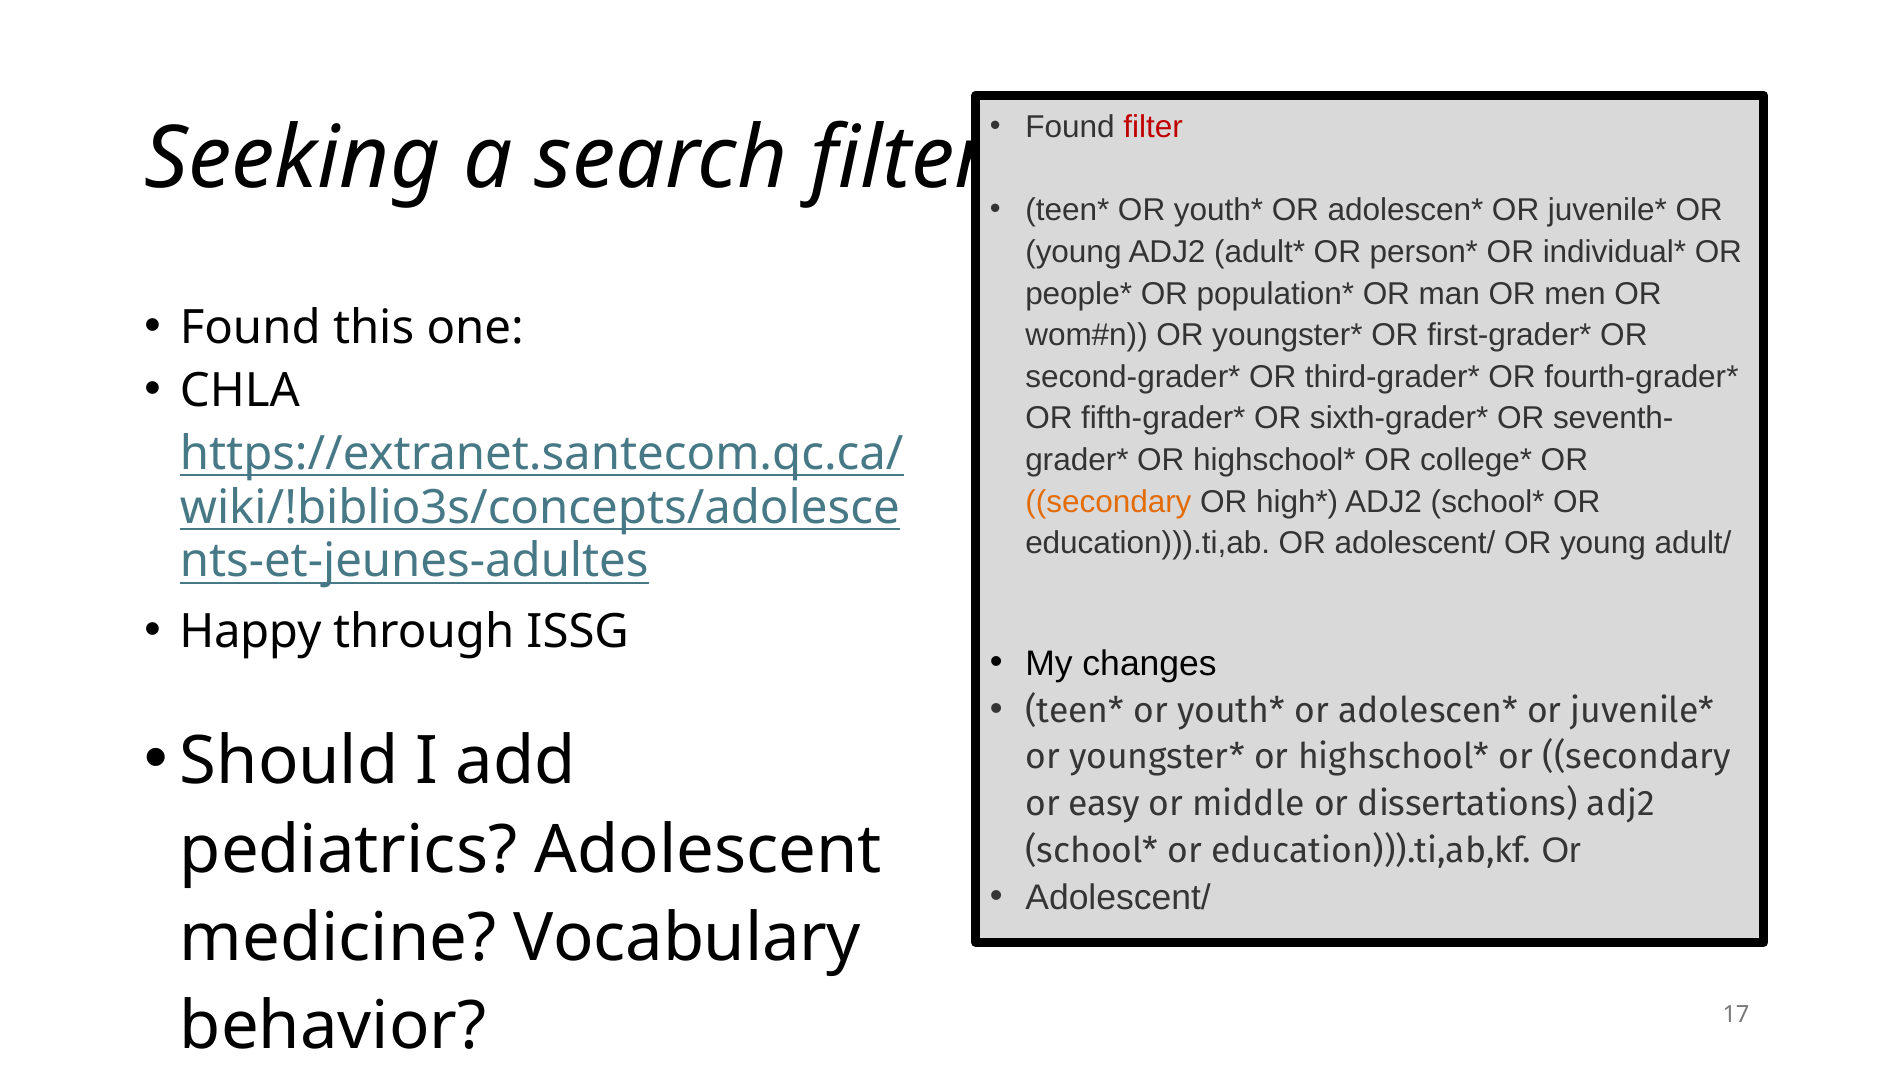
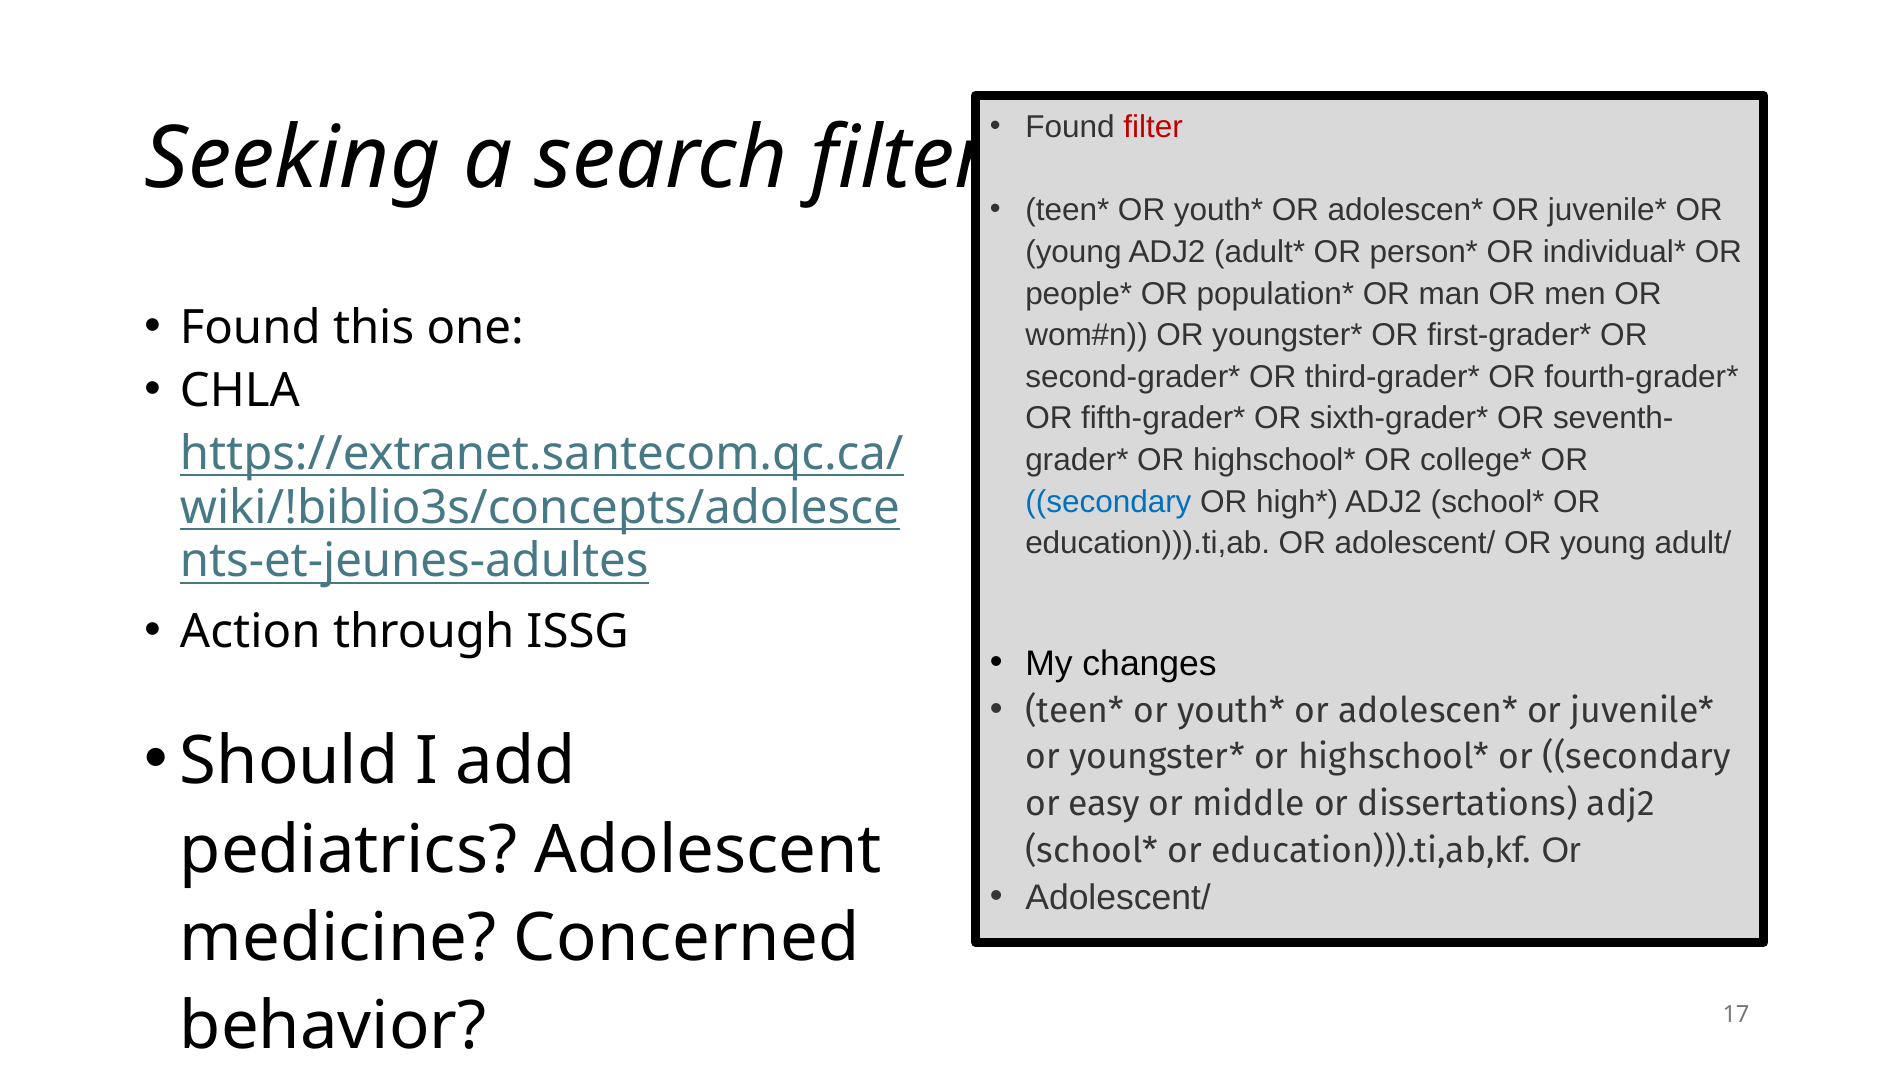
secondary colour: orange -> blue (1108, 502)
Happy: Happy -> Action (250, 632)
Vocabulary: Vocabulary -> Concerned (687, 939)
